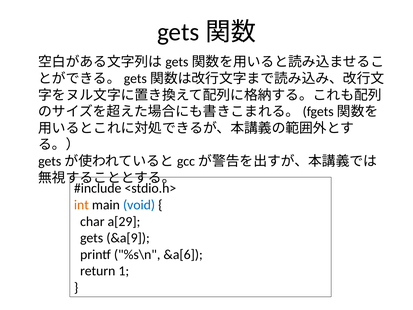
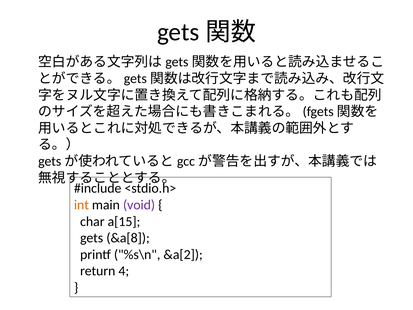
void colour: blue -> purple (139, 205)
a[29: a[29 -> a[15 (124, 221)
&a[9: &a[9 -> &a[8 (128, 238)
&a[6: &a[6 -> &a[2 (183, 254)
1: 1 -> 4 (124, 271)
